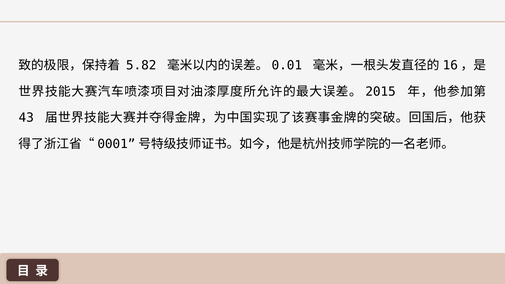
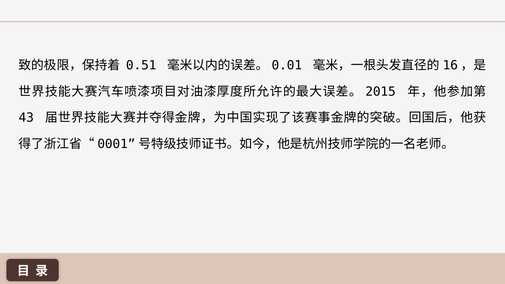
5.82: 5.82 -> 0.51 (141, 65)
